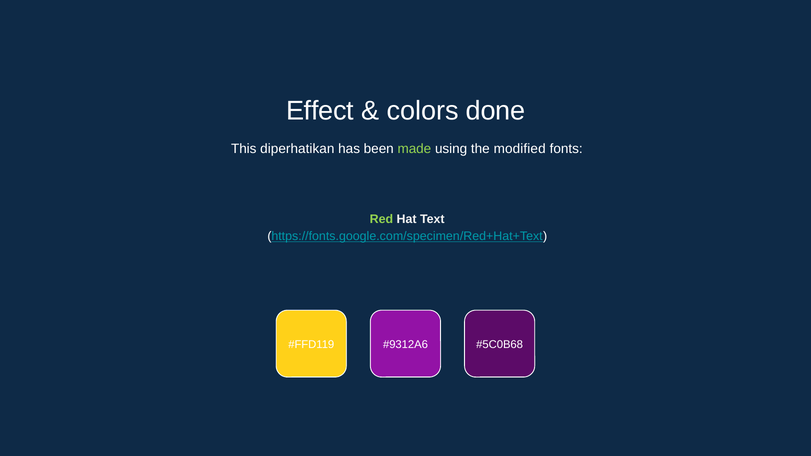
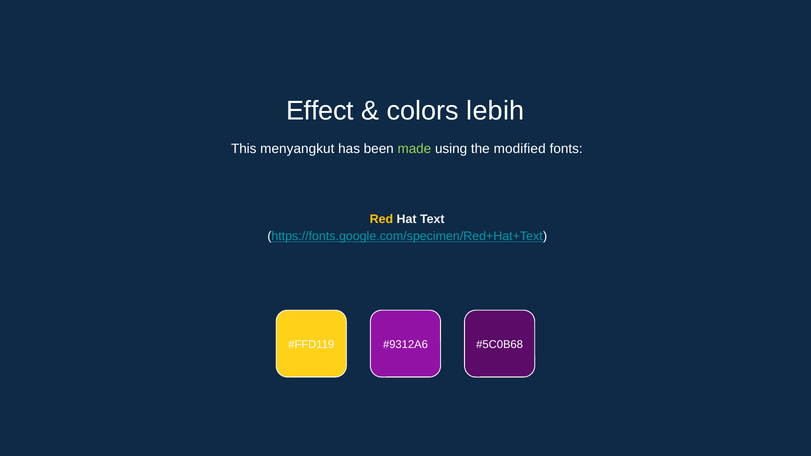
done: done -> lebih (495, 111)
diperhatikan: diperhatikan -> menyangkut (297, 149)
Red colour: light green -> yellow (381, 219)
